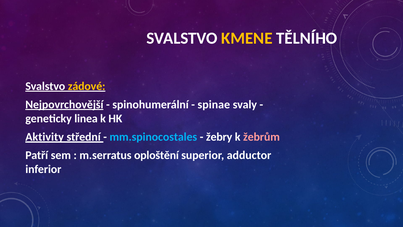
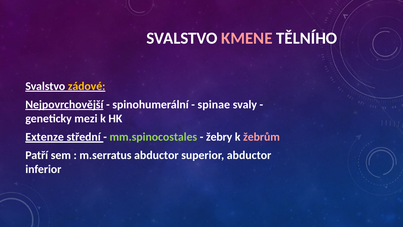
KMENE colour: yellow -> pink (247, 38)
linea: linea -> mezi (86, 118)
Aktivity: Aktivity -> Extenze (45, 137)
mm.spinocostales colour: light blue -> light green (153, 137)
m.serratus oploštění: oploštění -> abductor (156, 155)
superior adductor: adductor -> abductor (249, 155)
